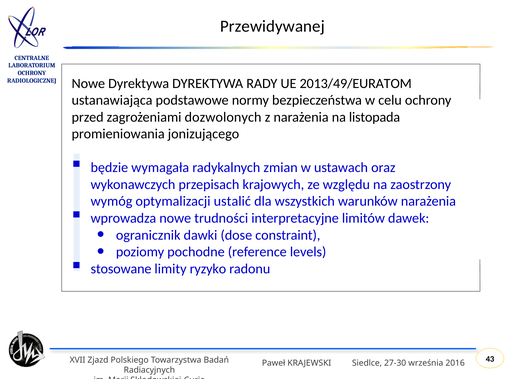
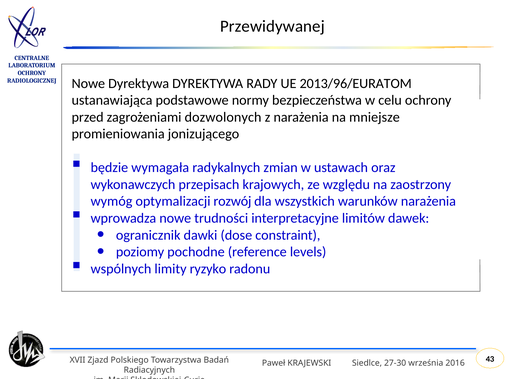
2013/49/EURATOM: 2013/49/EURATOM -> 2013/96/EURATOM (356, 83)
listopada: listopada -> mniejsze (374, 117)
ustalić: ustalić -> rozwój (232, 202)
stosowane: stosowane -> wspólnych (121, 269)
